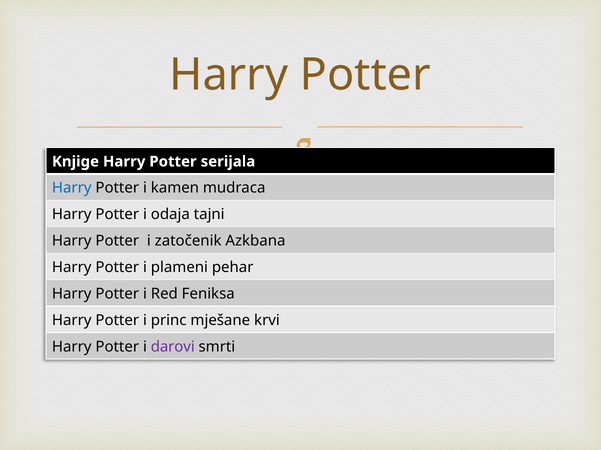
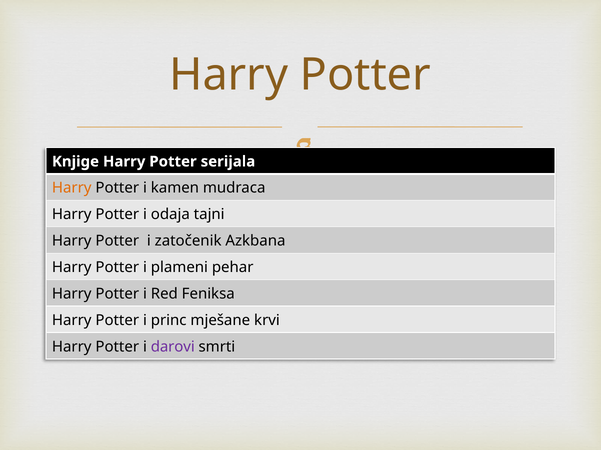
Harry colour: blue -> orange (72, 188)
